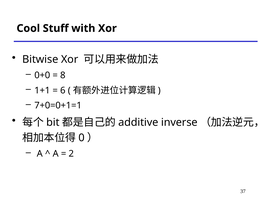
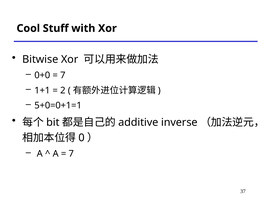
8: 8 -> 7 (63, 75)
6: 6 -> 2 (63, 90)
7+0=0+1=1: 7+0=0+1=1 -> 5+0=0+1=1 (58, 106)
2: 2 -> 7 (71, 154)
